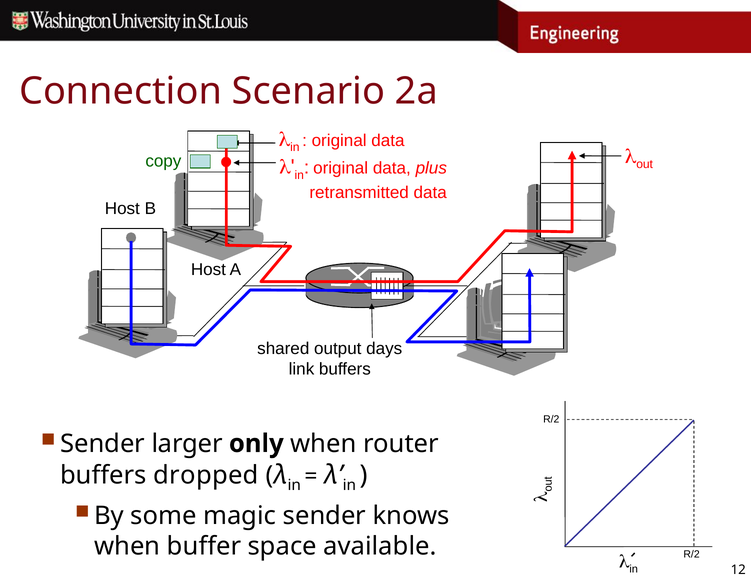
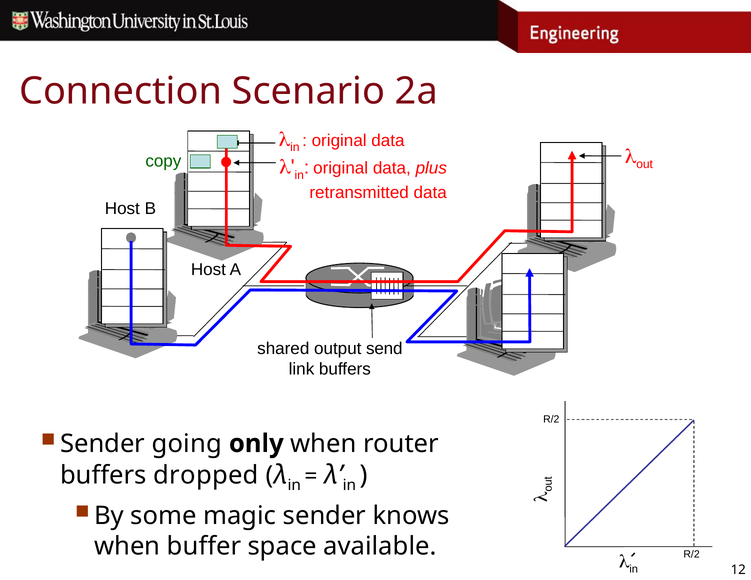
days: days -> send (384, 349)
larger: larger -> going (187, 444)
